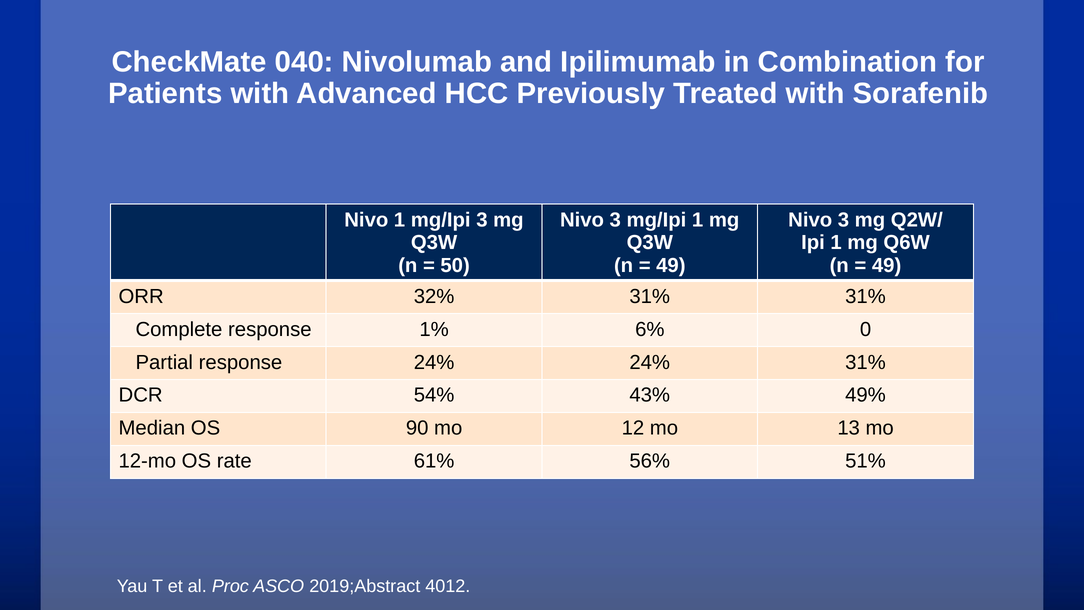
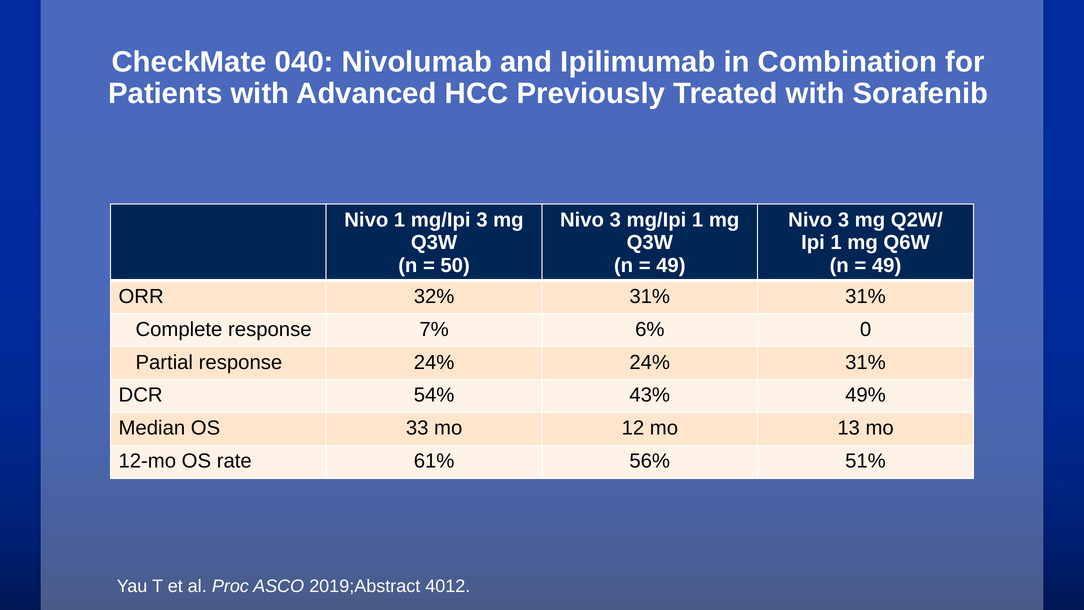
1%: 1% -> 7% (434, 329)
90: 90 -> 33 (417, 428)
